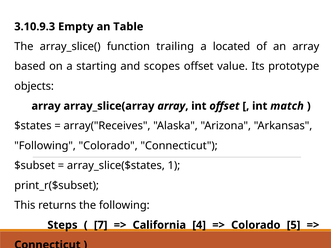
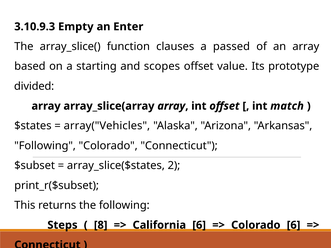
Table: Table -> Enter (128, 27)
trailing: trailing -> clauses (175, 47)
located: located -> passed (231, 47)
objects: objects -> divided (34, 86)
array("Receives: array("Receives -> array("Vehicles (107, 126)
1: 1 -> 2 (174, 166)
7: 7 -> 8 (101, 225)
California 4: 4 -> 6 (199, 225)
Colorado 5: 5 -> 6 (294, 225)
